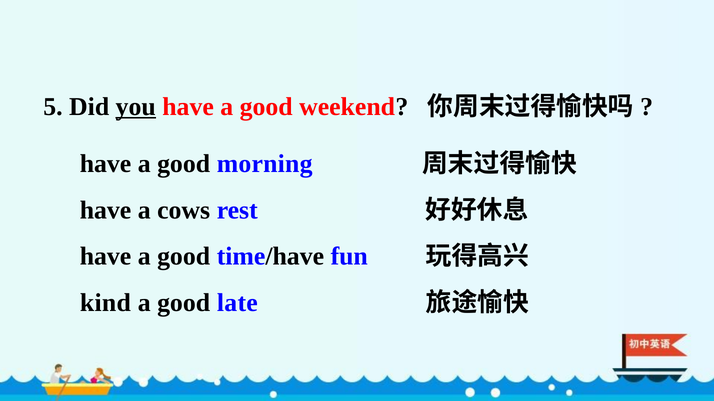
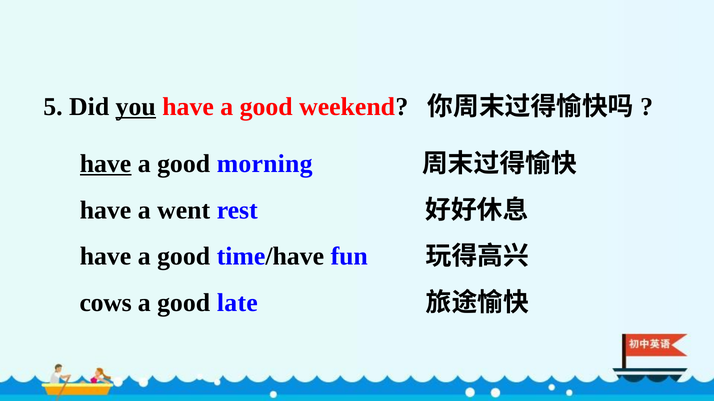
have underline: none -> present (106, 164)
cows: cows -> went (184, 210)
kind: kind -> cows (106, 303)
